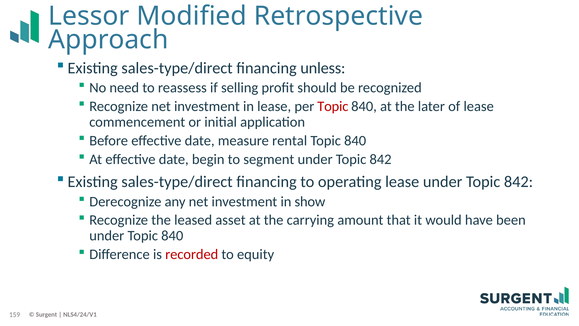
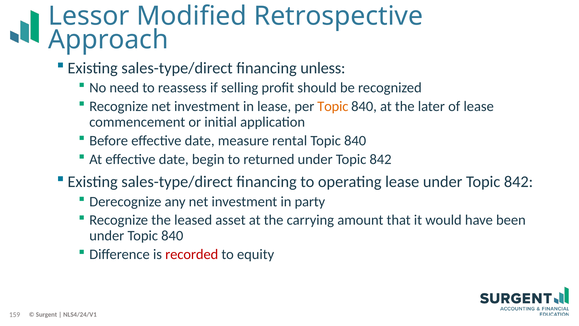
Topic colour: red -> orange (333, 106)
segment: segment -> returned (269, 159)
show: show -> party (310, 201)
